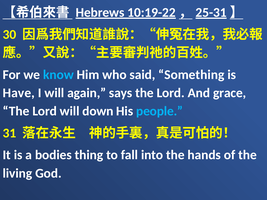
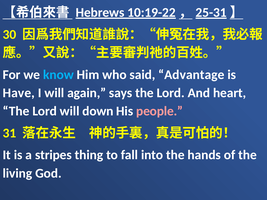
Something: Something -> Advantage (191, 75)
grace: grace -> heart (230, 93)
people colour: light blue -> pink (160, 111)
bodies: bodies -> stripes (53, 155)
